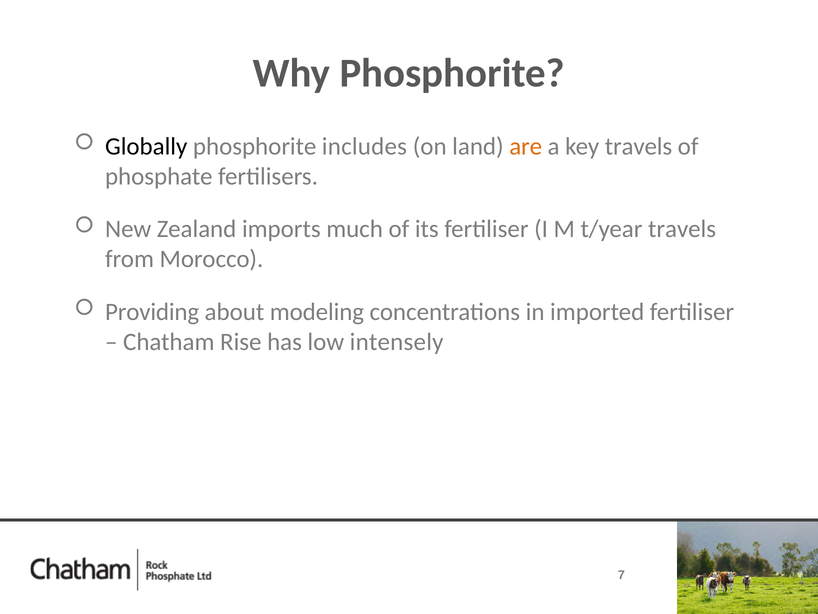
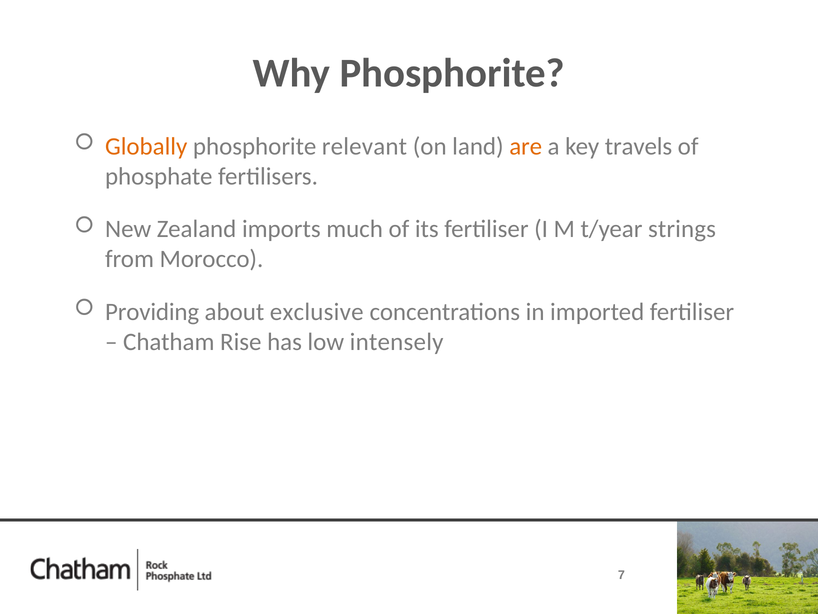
Globally colour: black -> orange (146, 146)
includes: includes -> relevant (364, 146)
t/year travels: travels -> strings (682, 229)
modeling: modeling -> exclusive (317, 312)
